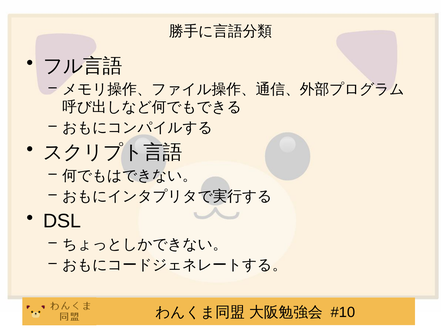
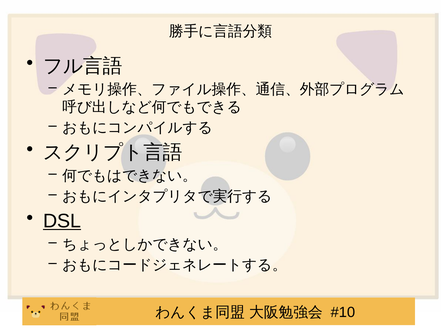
DSL underline: none -> present (62, 221)
